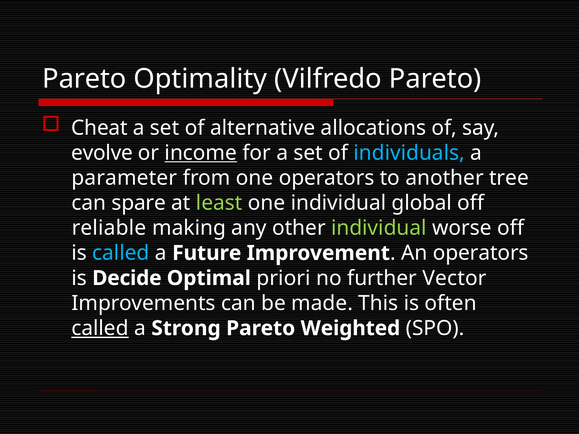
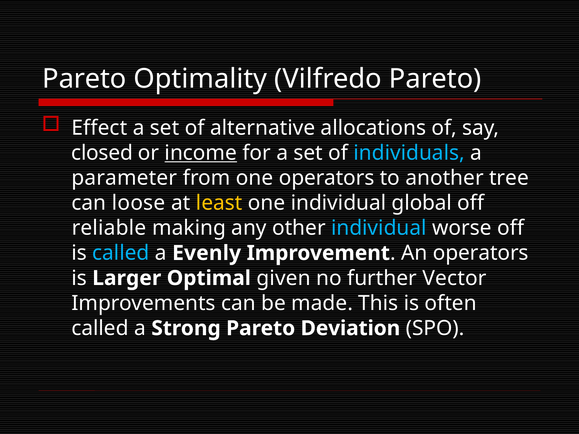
Cheat: Cheat -> Effect (99, 128)
evolve: evolve -> closed (102, 153)
spare: spare -> loose (139, 203)
least colour: light green -> yellow (219, 203)
individual colour: light green -> light blue (379, 228)
Future: Future -> Evenly (207, 253)
Decide: Decide -> Larger (127, 278)
priori: priori -> given (284, 278)
called underline: present -> none (100, 328)
Weighted: Weighted -> Deviation (350, 328)
